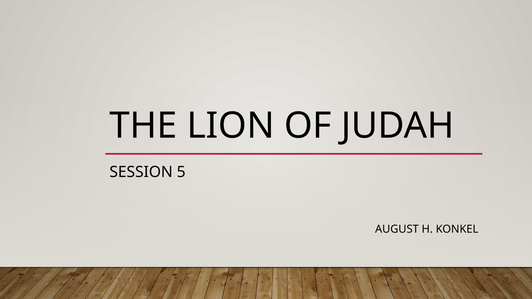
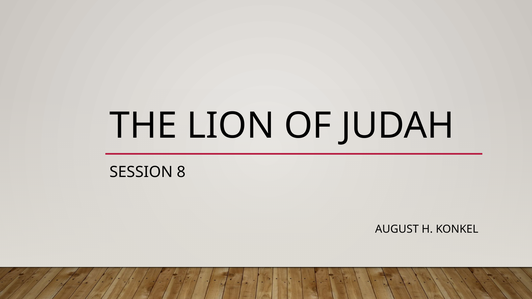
5: 5 -> 8 (181, 172)
